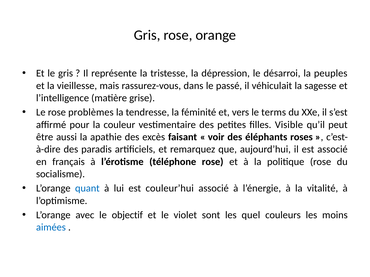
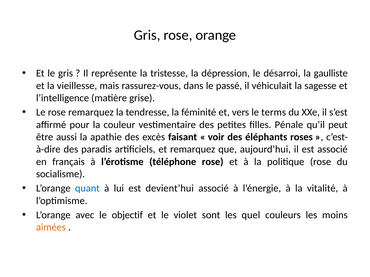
peuples: peuples -> gaulliste (331, 73)
rose problèmes: problèmes -> remarquez (91, 113)
Visible: Visible -> Pénale (289, 125)
couleur’hui: couleur’hui -> devient’hui (170, 189)
aimées colour: blue -> orange (51, 228)
